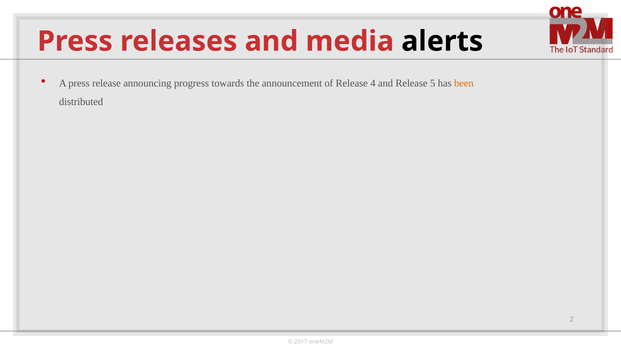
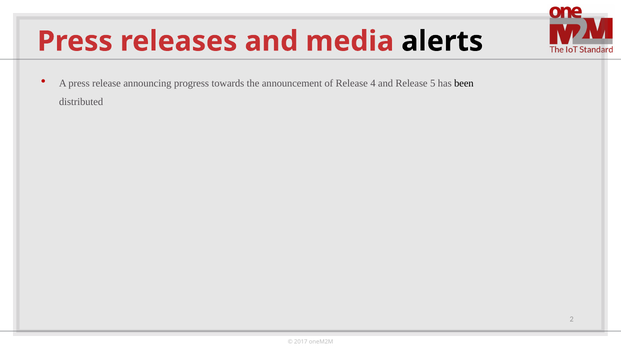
been colour: orange -> black (464, 83)
